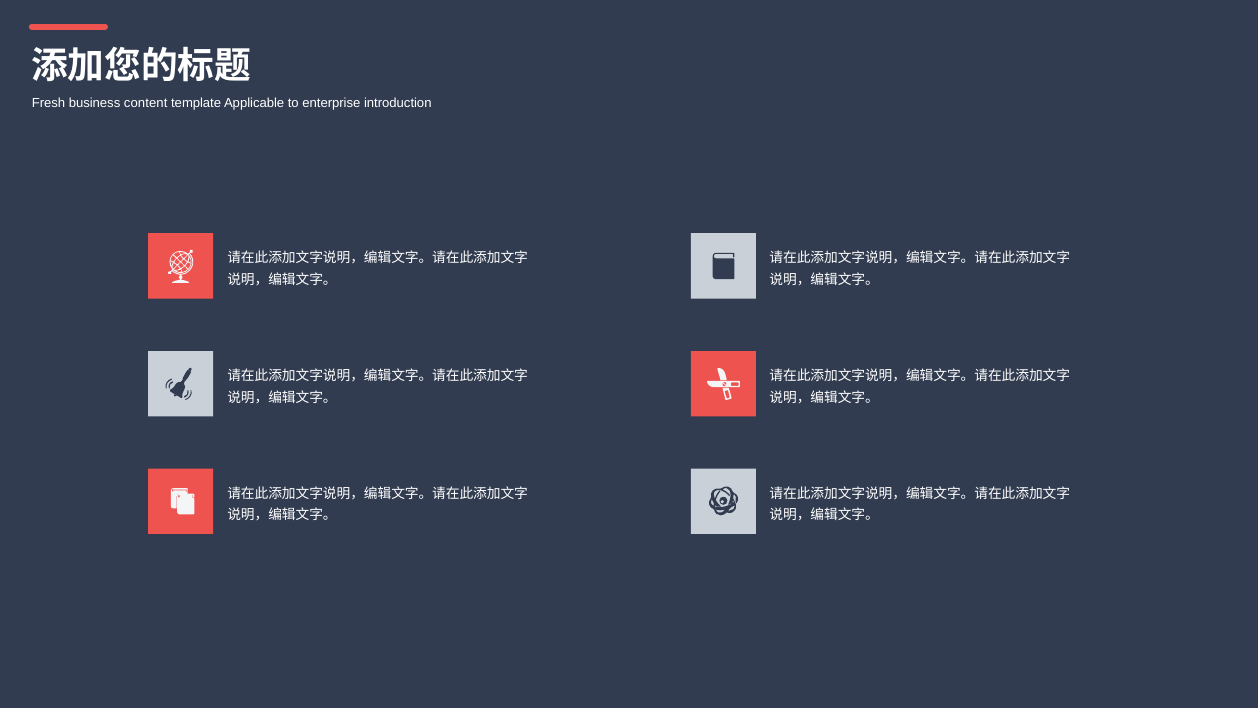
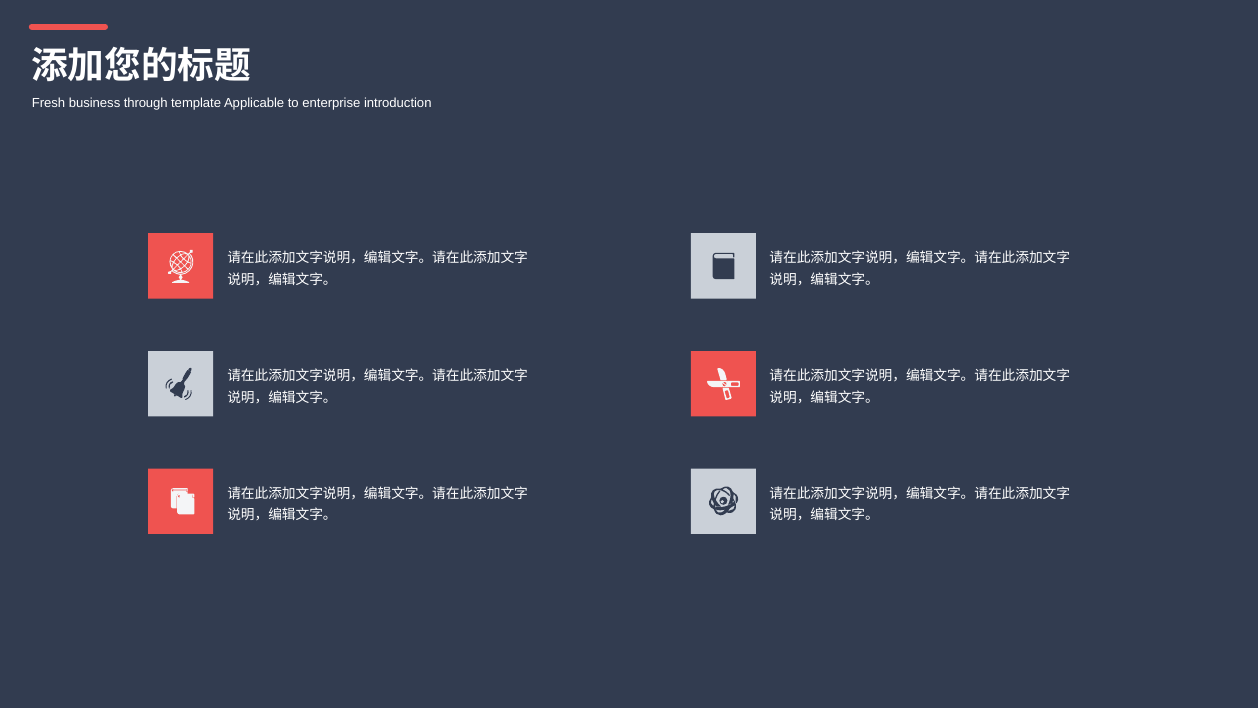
content: content -> through (146, 103)
